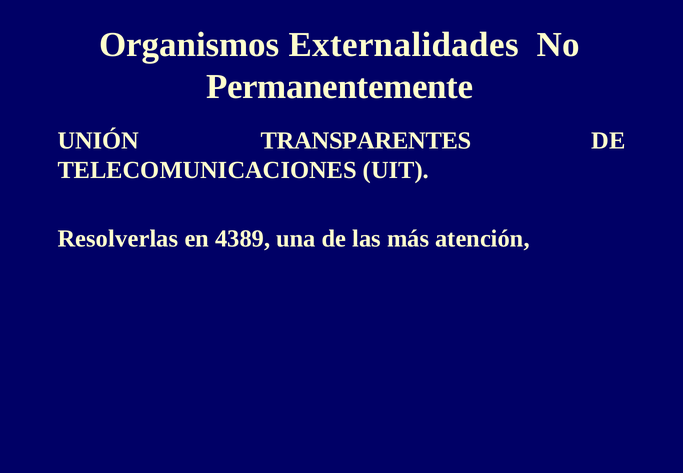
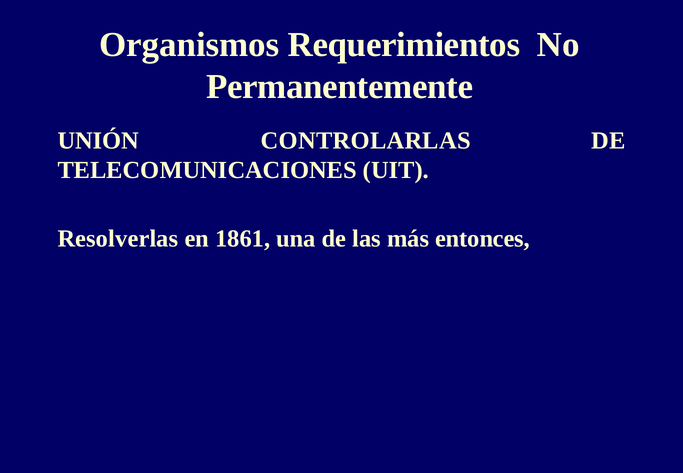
Externalidades: Externalidades -> Requerimientos (404, 44)
TRANSPARENTES: TRANSPARENTES -> CONTROLARLAS (366, 140)
4389: 4389 -> 1861 (243, 239)
atención: atención -> entonces (483, 239)
